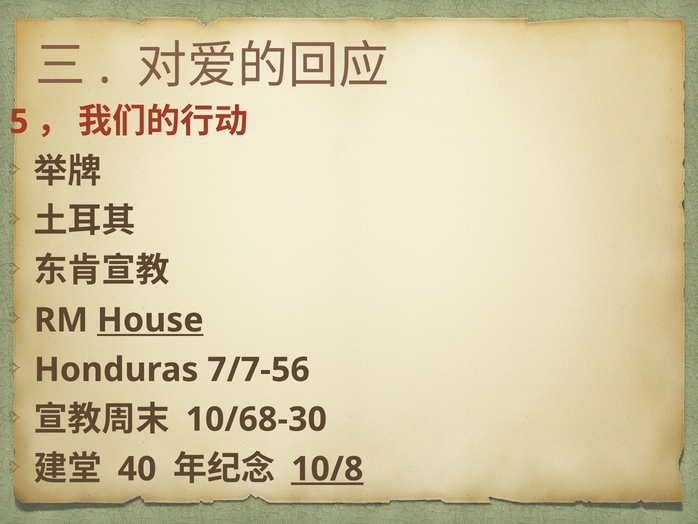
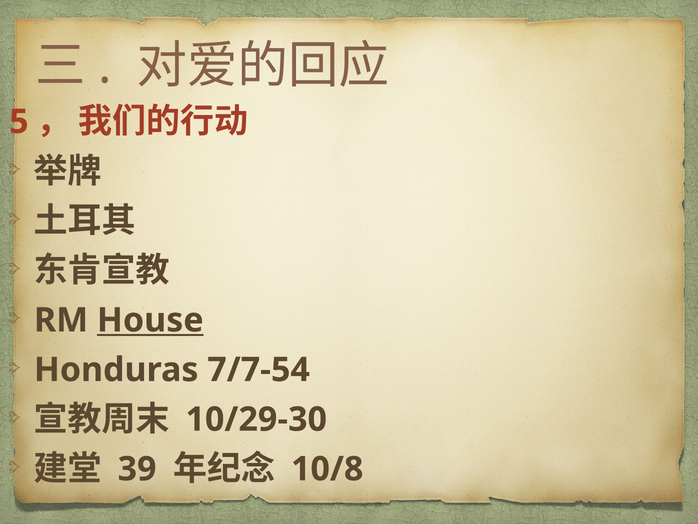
7/7-56: 7/7-56 -> 7/7-54 (259, 370)
10/68-30: 10/68-30 -> 10/29-30 (256, 419)
40: 40 -> 39 (137, 469)
10/8 underline: present -> none (327, 469)
